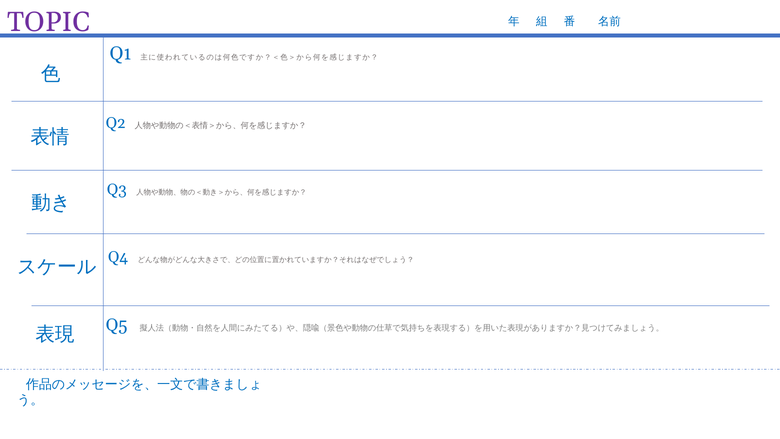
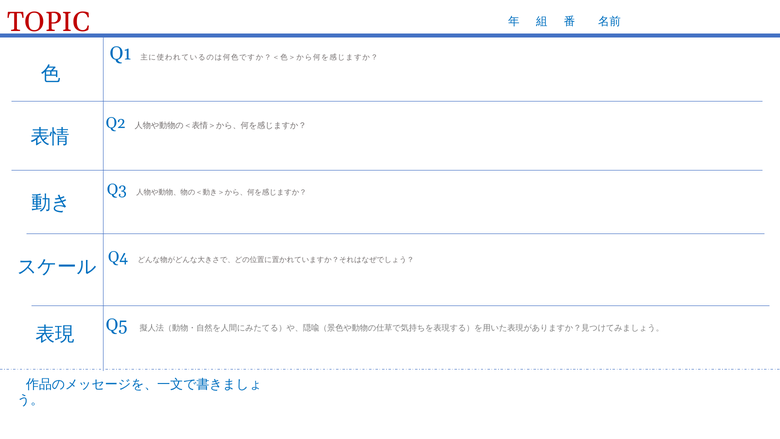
TOPIC colour: purple -> red (49, 22)
